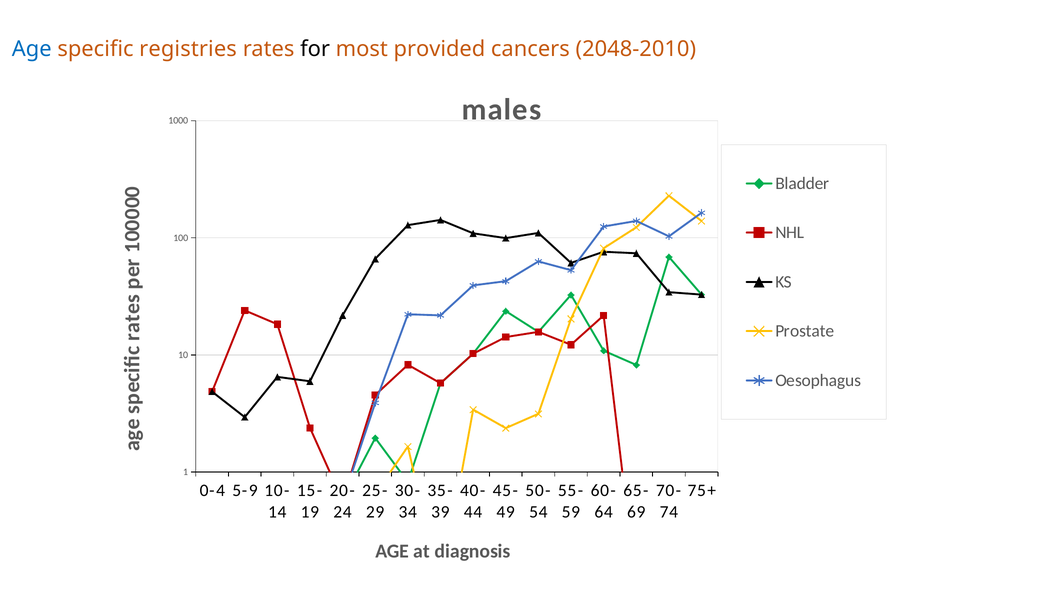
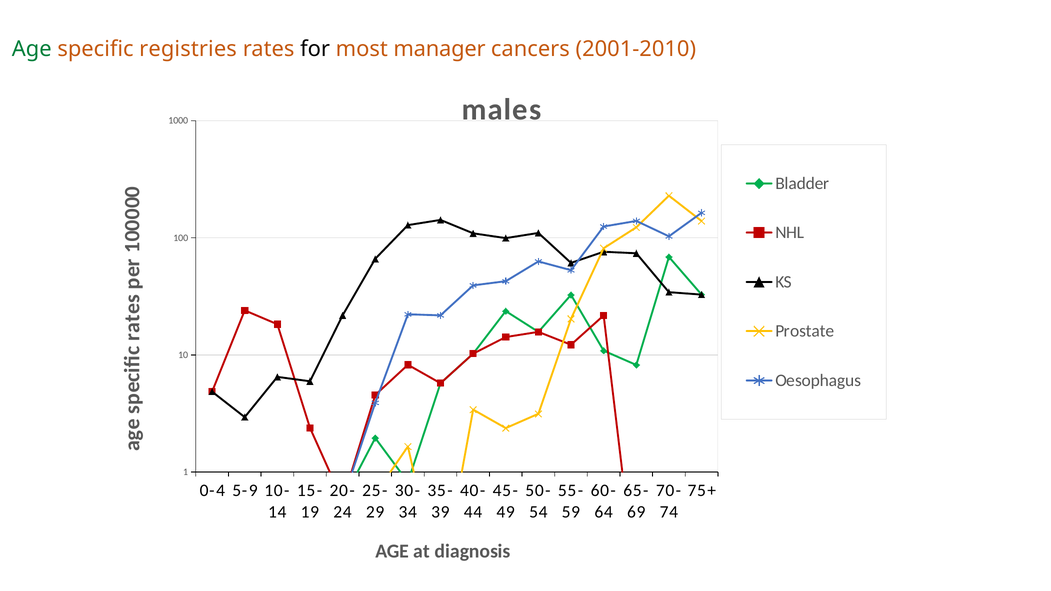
Age colour: blue -> green (32, 49)
provided: provided -> manager (440, 49)
2048-2010: 2048-2010 -> 2001-2010 (636, 49)
